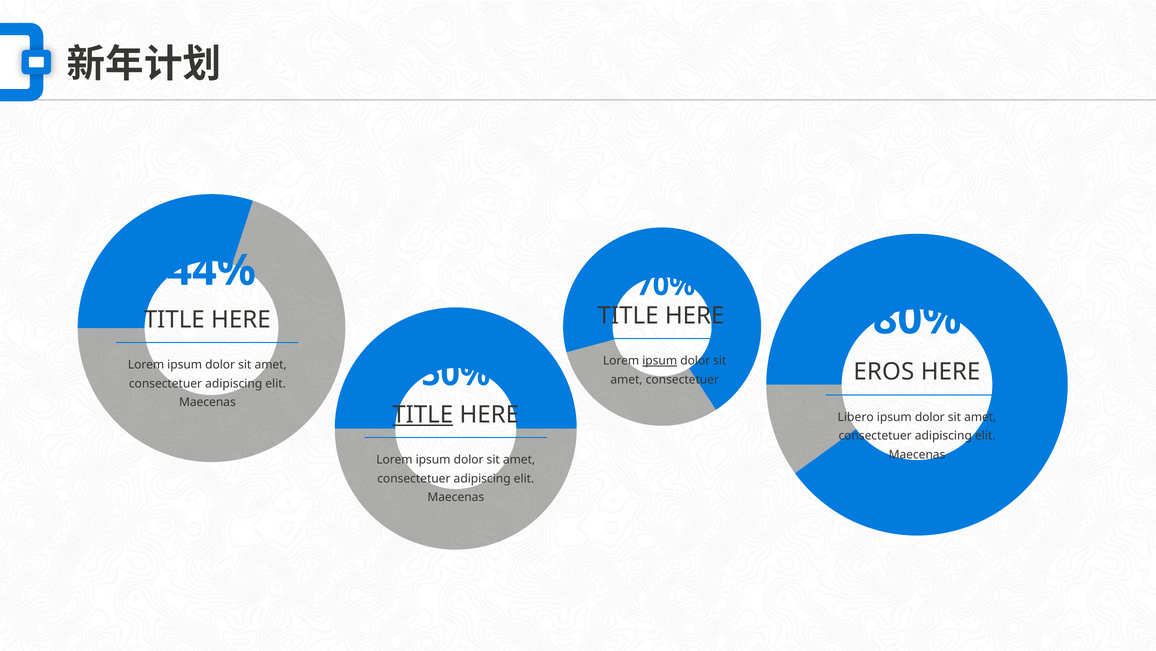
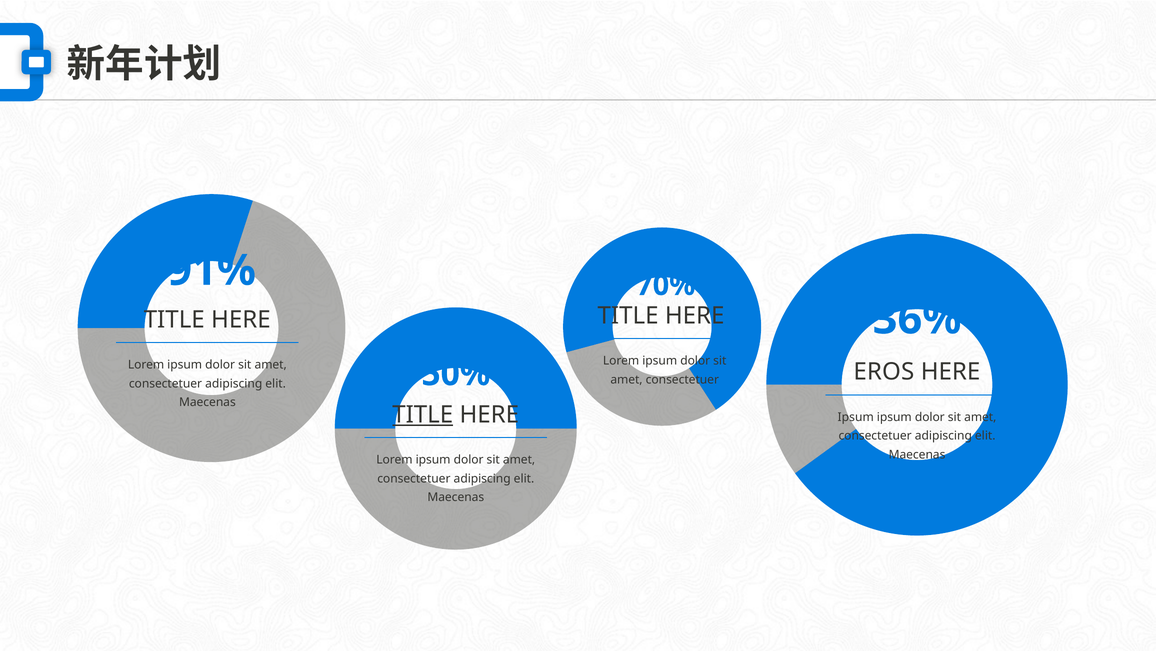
44%: 44% -> 91% (212, 270)
80%: 80% -> 36% (917, 319)
ipsum underline: present -> none (660, 360)
Libero: Libero -> Ipsum (856, 417)
